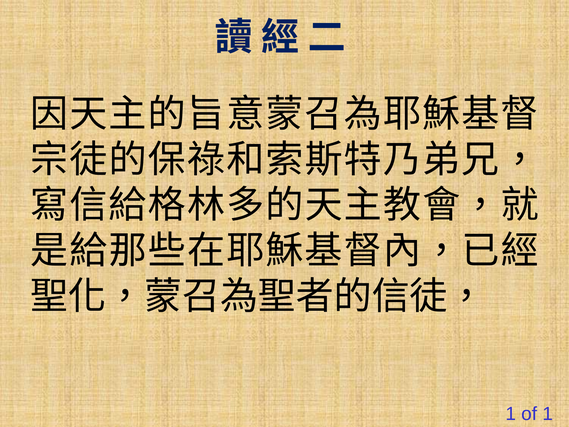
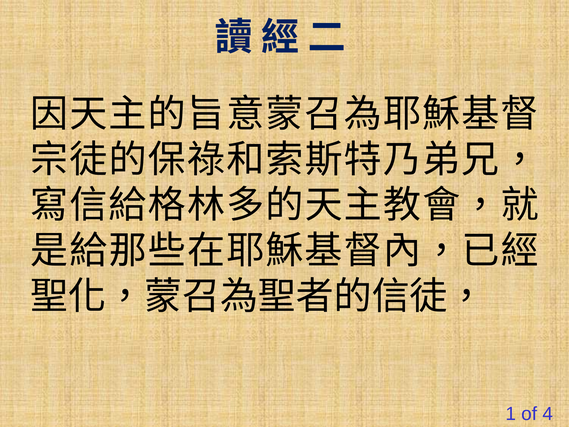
of 1: 1 -> 4 (548, 414)
